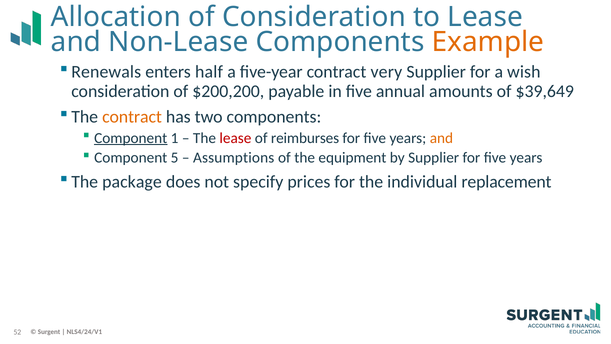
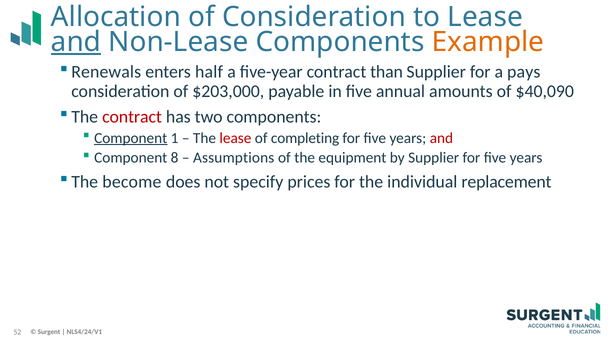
and underline: none -> present (76, 42)
very: very -> than (387, 72)
wish: wish -> pays (524, 72)
$200,200: $200,200 -> $203,000 (228, 91)
$39,649: $39,649 -> $40,090 (545, 91)
contract colour: orange -> red (132, 117)
reimburses: reimburses -> completing (305, 138)
and colour: orange -> red (441, 138)
5: 5 -> 8 (175, 158)
package: package -> become (132, 182)
